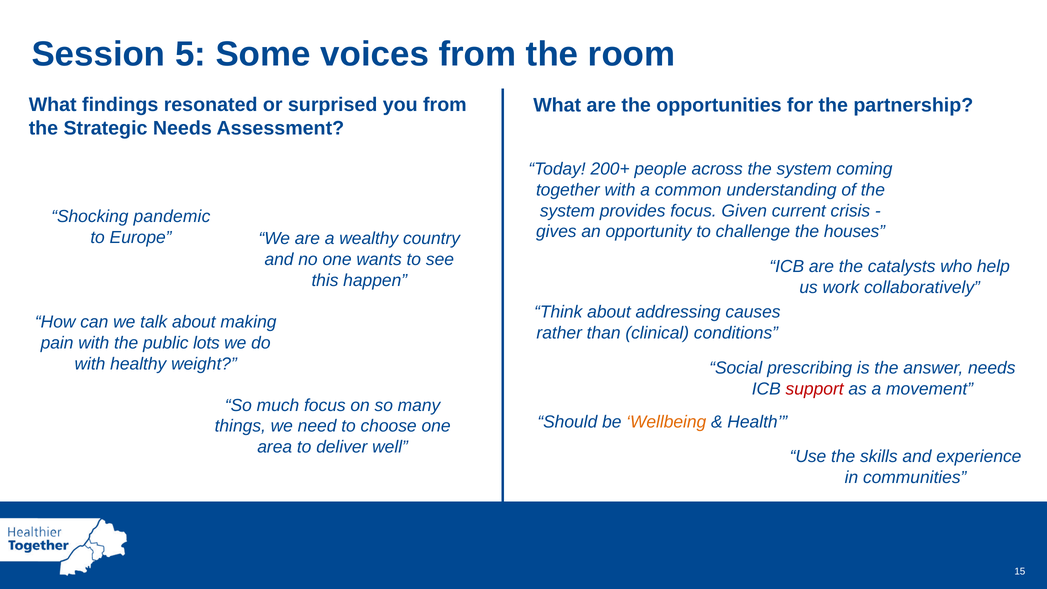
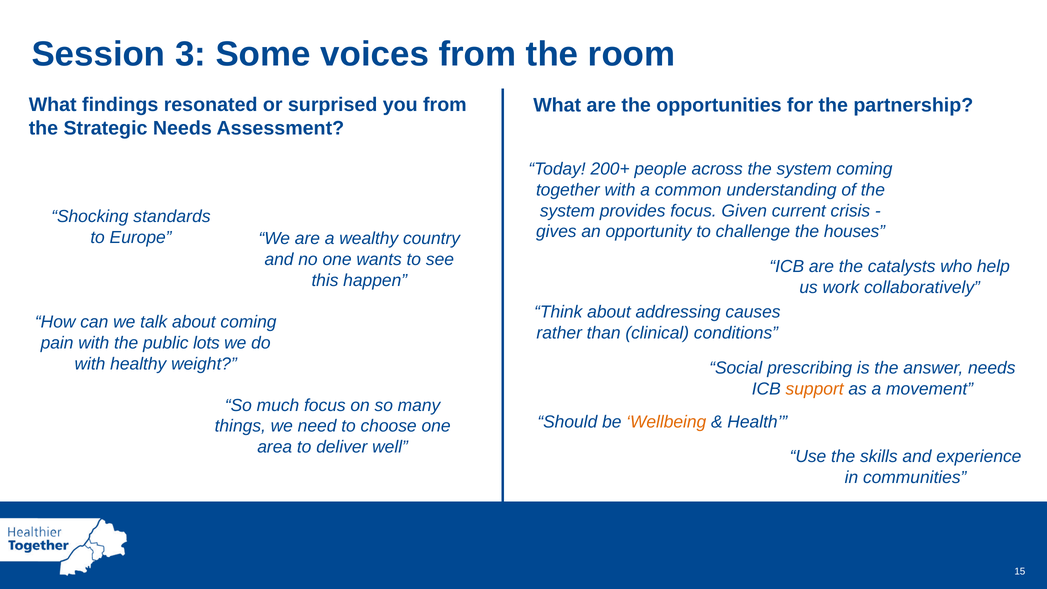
5: 5 -> 3 (191, 54)
pandemic: pandemic -> standards (172, 216)
about making: making -> coming (248, 322)
support colour: red -> orange (815, 389)
